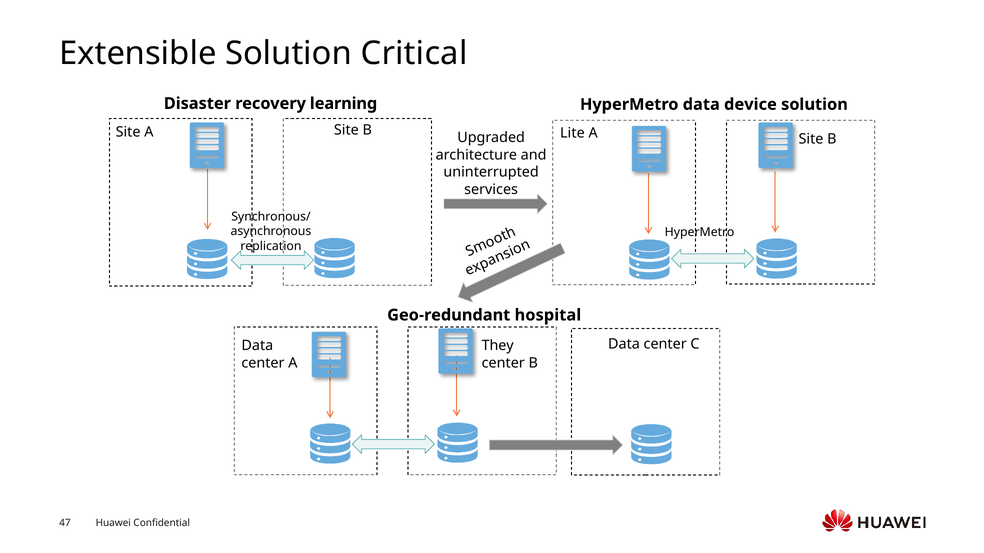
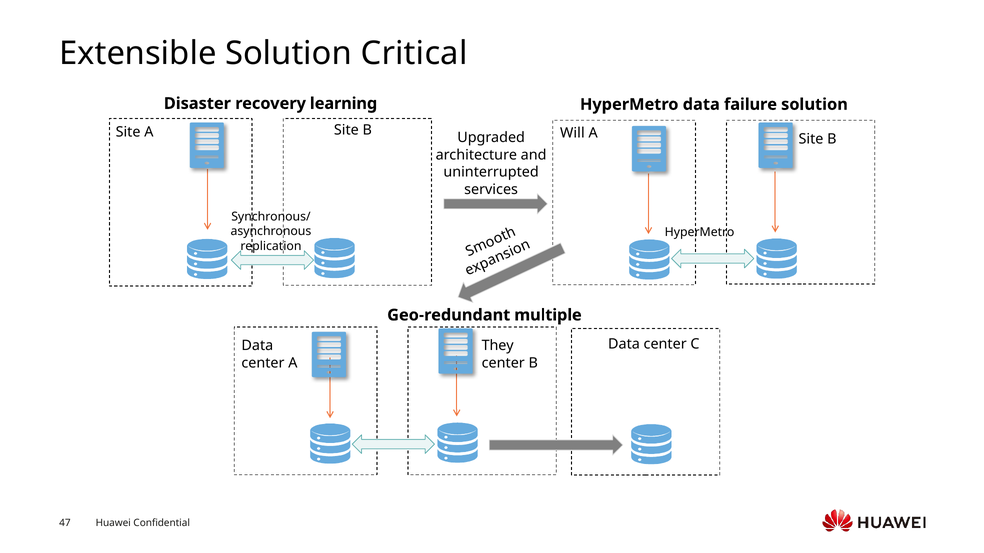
device: device -> failure (751, 105)
Lite: Lite -> Will (572, 133)
hospital: hospital -> multiple (548, 315)
